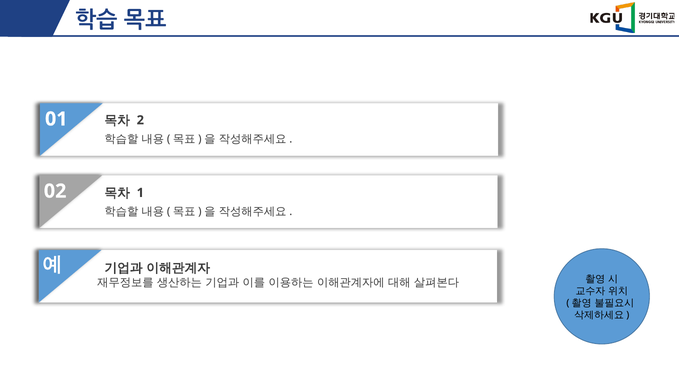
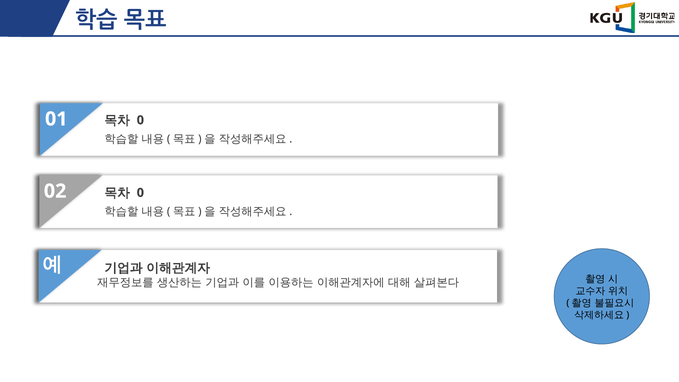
2: 2 -> 0 (140, 120)
1: 1 -> 0 (140, 193)
